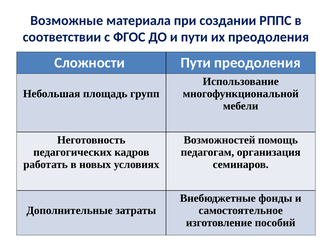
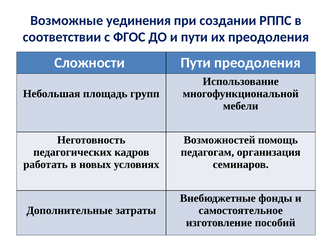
материала: материала -> уединения (139, 20)
